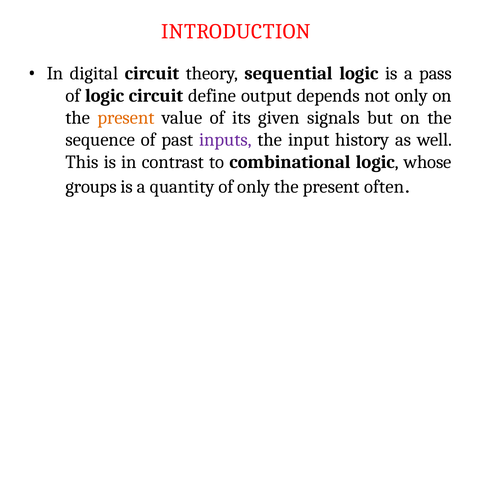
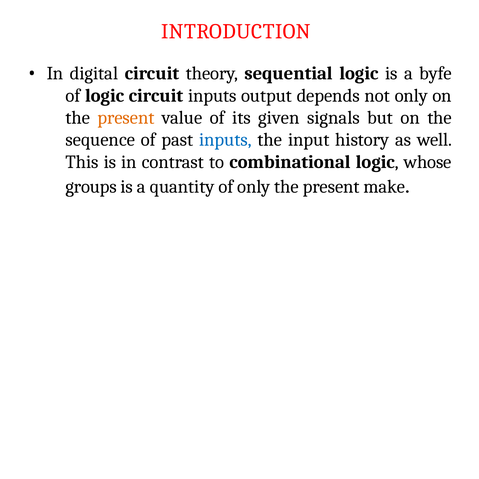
pass: pass -> byfe (435, 73)
circuit define: define -> inputs (212, 96)
inputs colour: purple -> blue (225, 140)
often: often -> make (384, 187)
